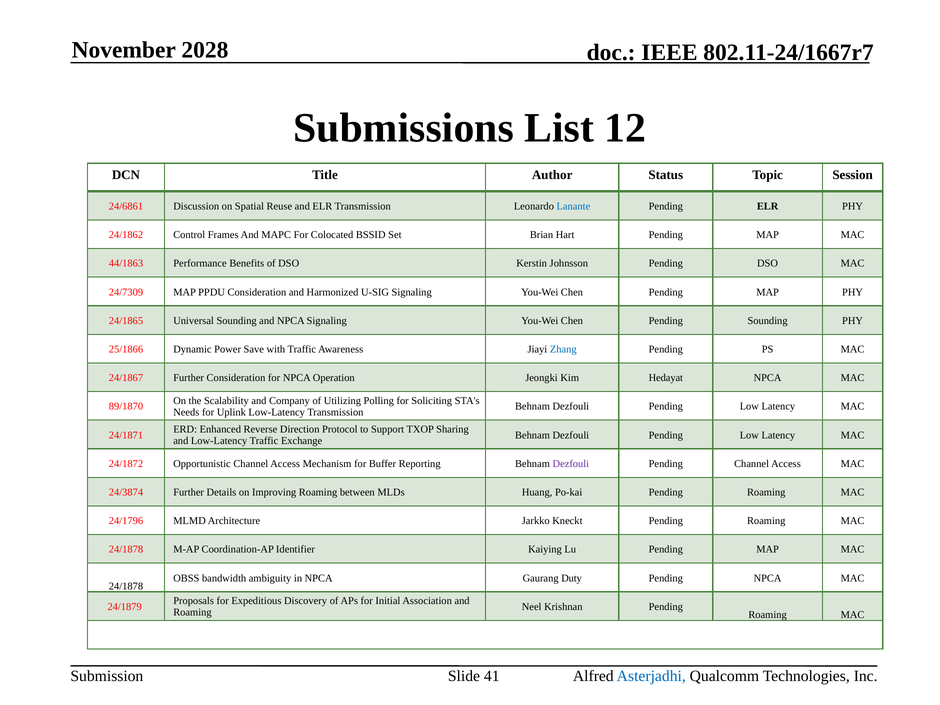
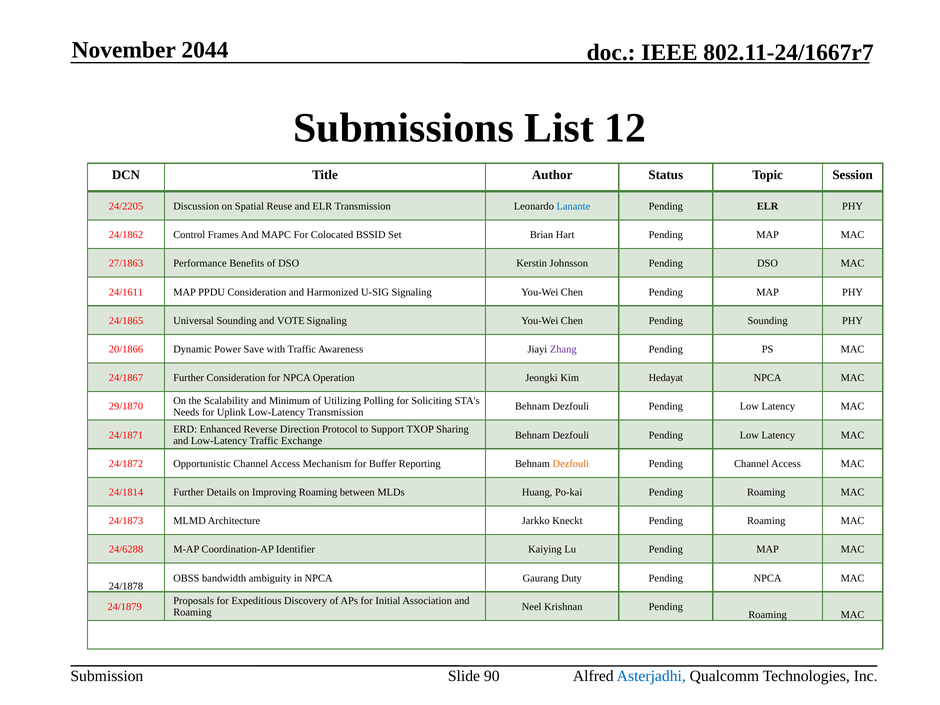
2028: 2028 -> 2044 (205, 50)
24/6861: 24/6861 -> 24/2205 (126, 206)
44/1863: 44/1863 -> 27/1863 (126, 263)
24/7309: 24/7309 -> 24/1611 (126, 292)
and NPCA: NPCA -> VOTE (291, 321)
25/1866: 25/1866 -> 20/1866 (126, 349)
Zhang colour: blue -> purple (563, 349)
Company: Company -> Minimum (290, 401)
89/1870: 89/1870 -> 29/1870 (126, 406)
Dezfouli colour: purple -> orange (571, 464)
24/3874: 24/3874 -> 24/1814 (126, 492)
24/1796: 24/1796 -> 24/1873 (126, 521)
24/1878: 24/1878 -> 24/6288 (126, 550)
41: 41 -> 90 (492, 676)
